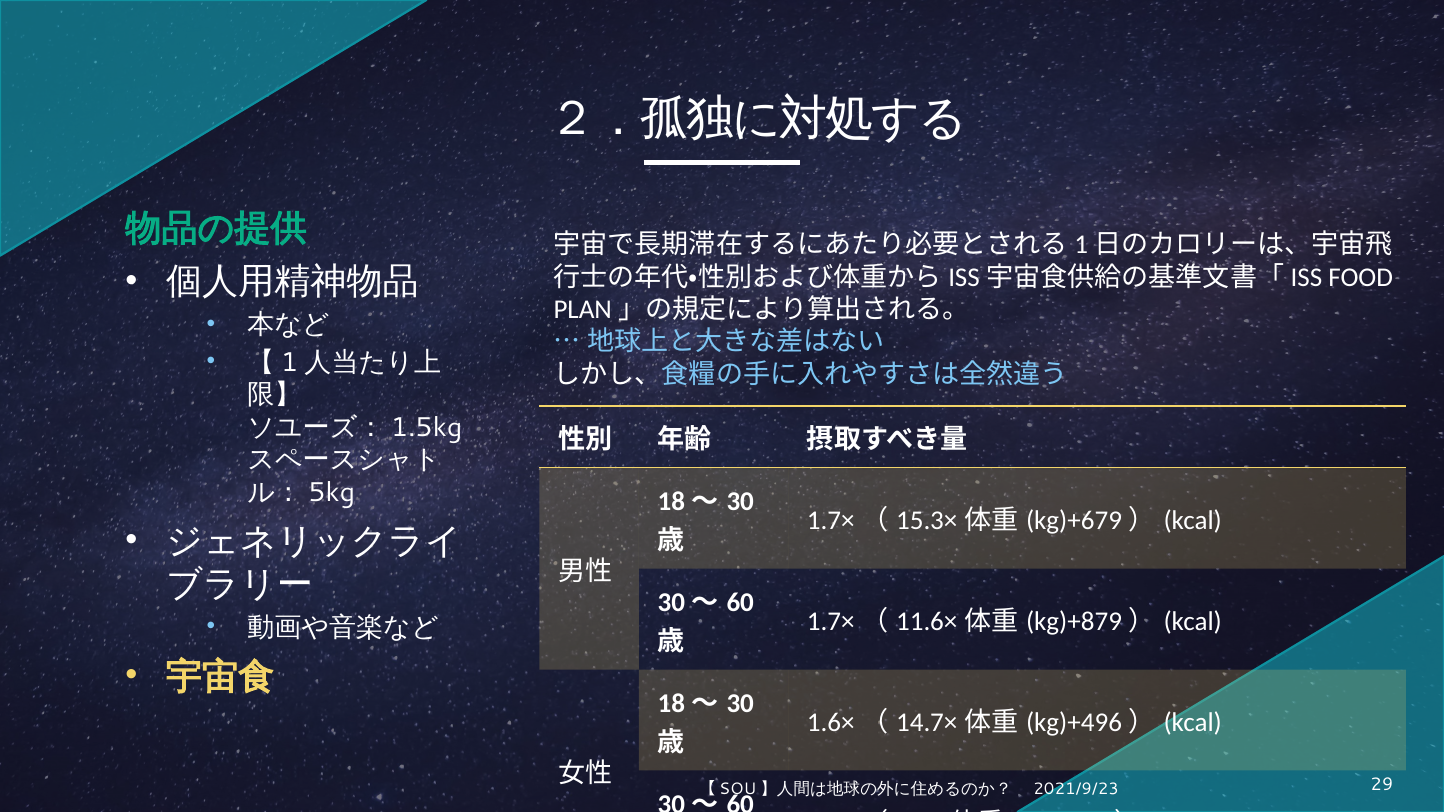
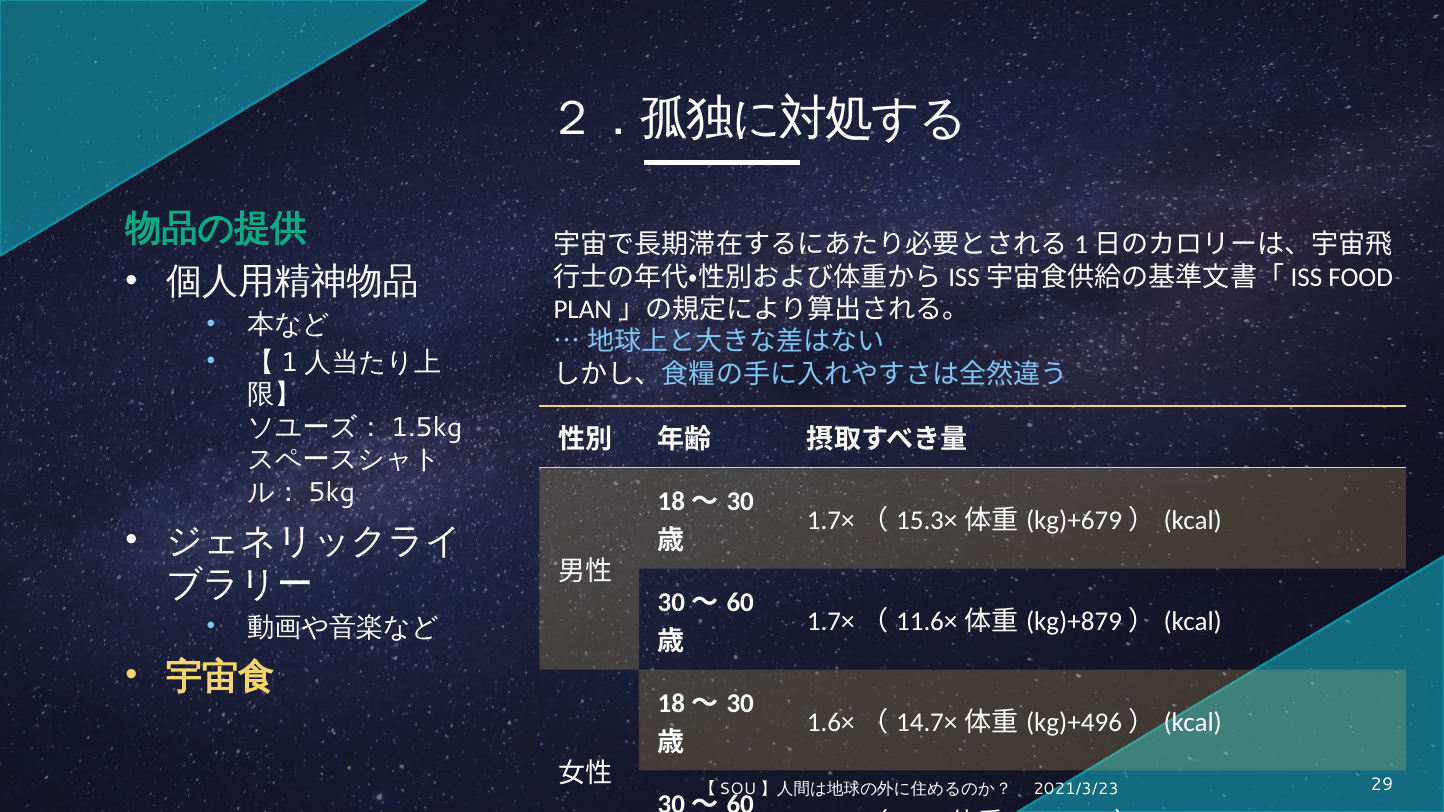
2021/9/23: 2021/9/23 -> 2021/3/23 (1076, 789)
